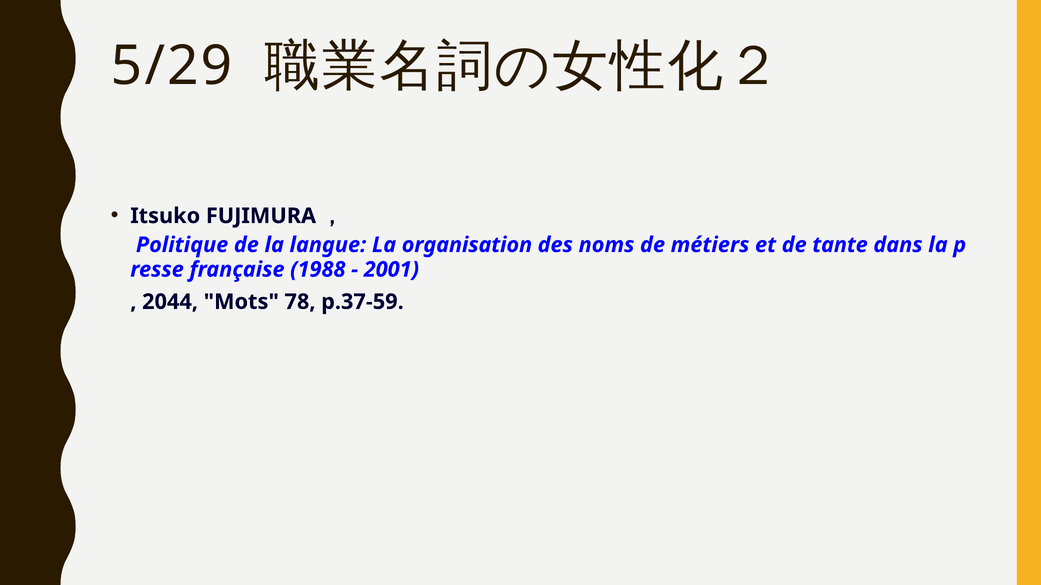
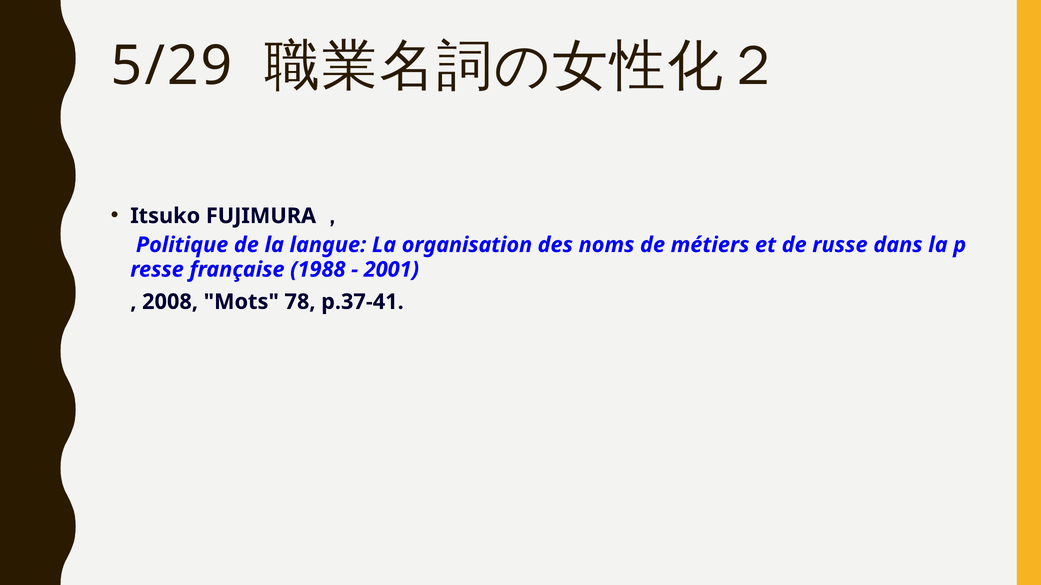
tante: tante -> russe (840, 245)
2044: 2044 -> 2008 (170, 302)
p.37-59: p.37-59 -> p.37-41 (362, 302)
